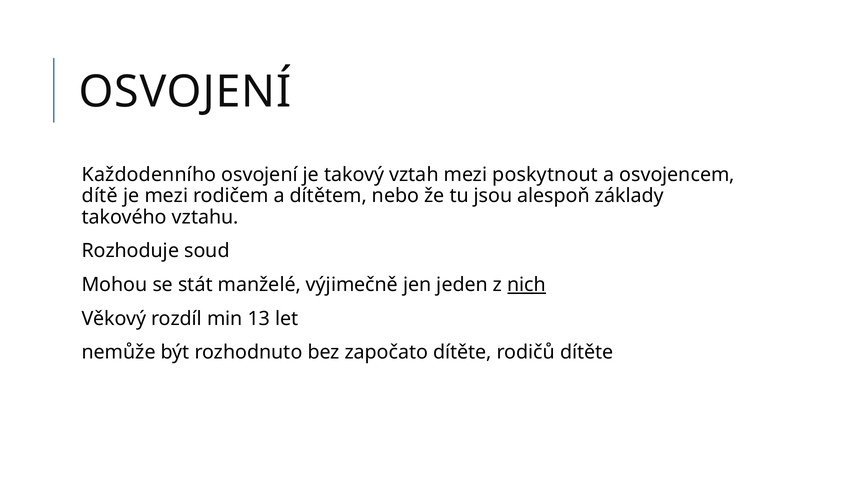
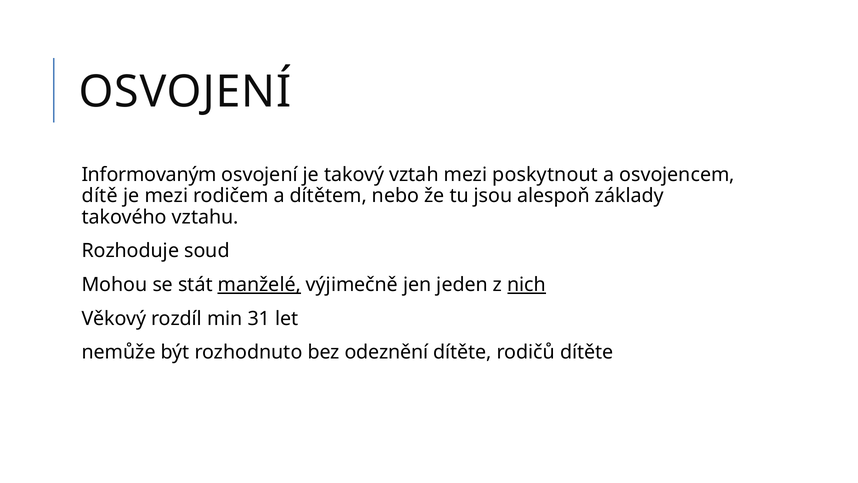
Každodenního: Každodenního -> Informovaným (149, 175)
manželé underline: none -> present (259, 285)
13: 13 -> 31 (259, 318)
započato: započato -> odeznění (386, 352)
